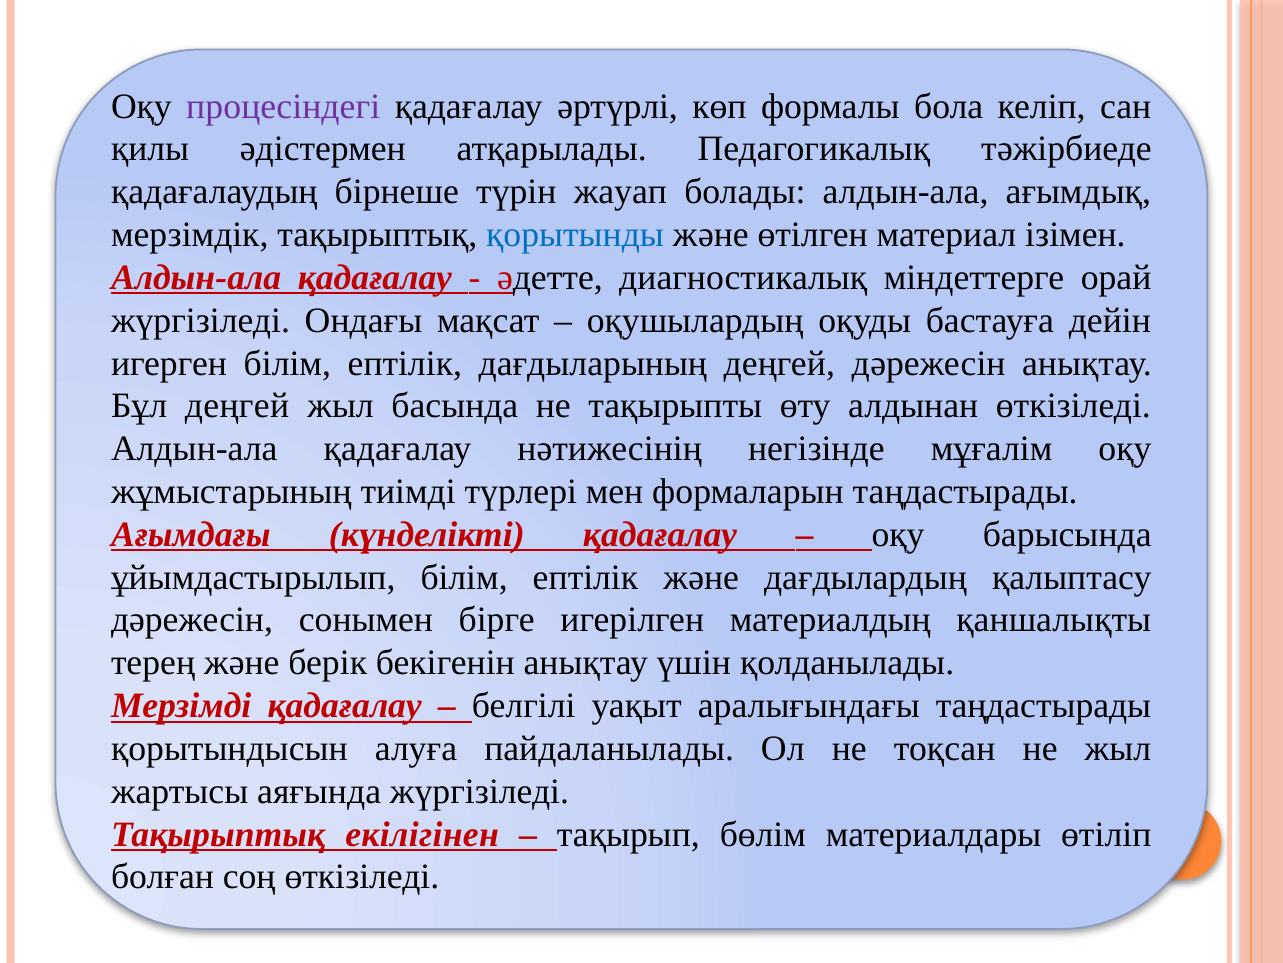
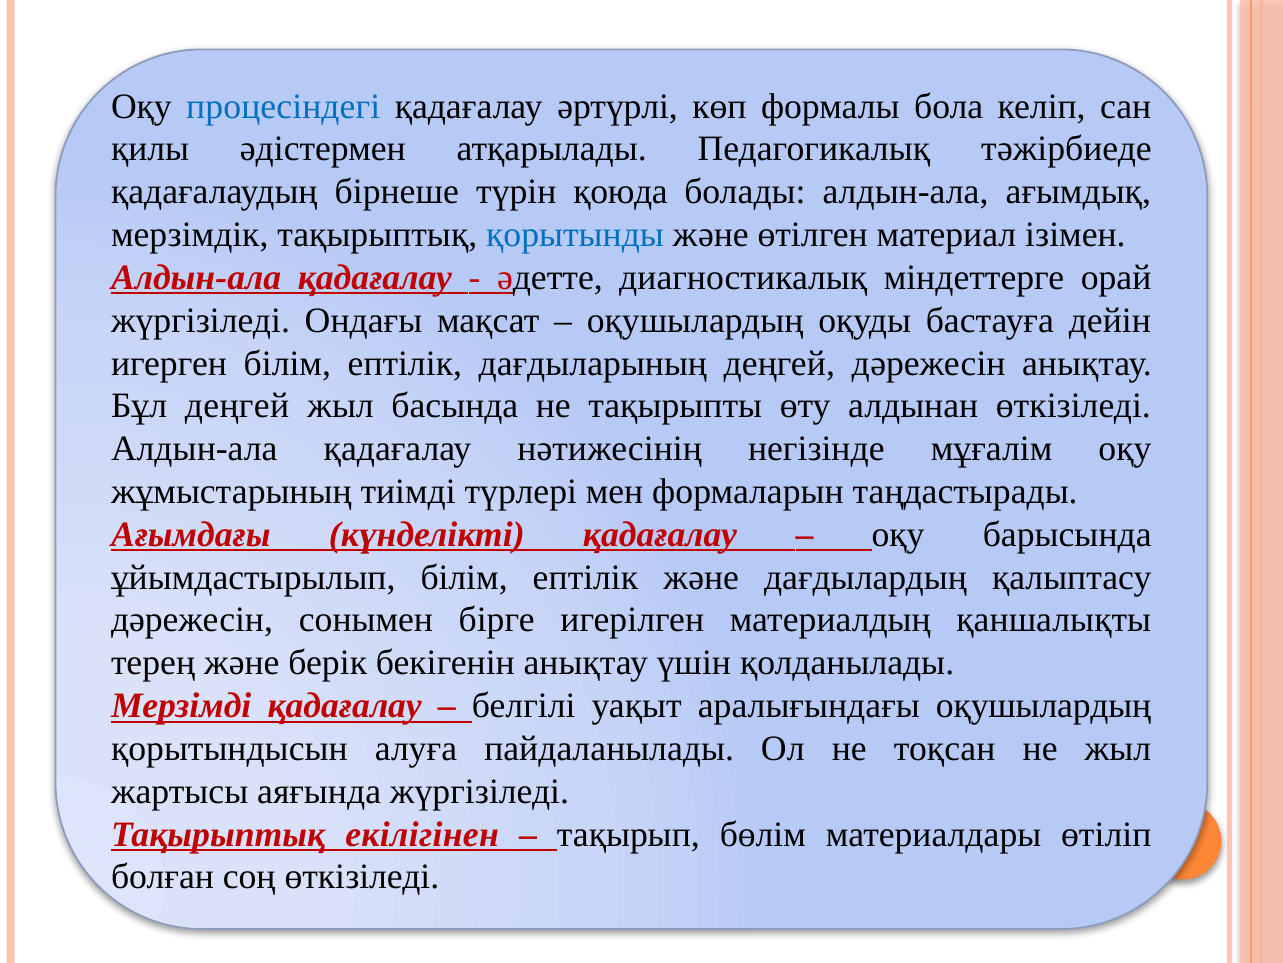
процесіндегі colour: purple -> blue (283, 106)
жауап: жауап -> қоюда (621, 192)
аралығындағы таңдастырады: таңдастырады -> оқушылардың (1044, 705)
